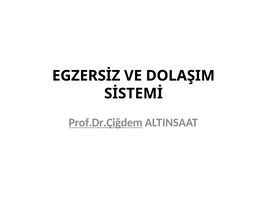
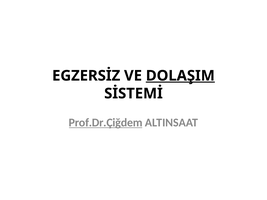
DOLAŞIM underline: none -> present (180, 76)
